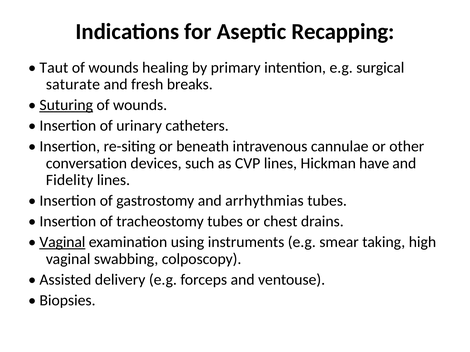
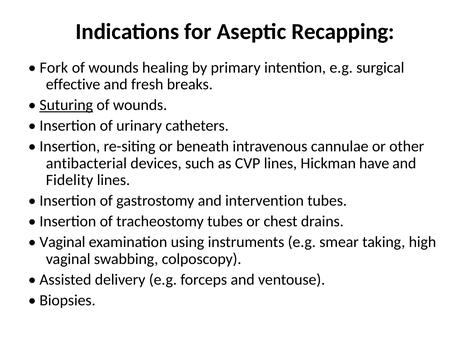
Taut: Taut -> Fork (54, 68)
saturate: saturate -> effective (73, 85)
conversation: conversation -> antibacterial (86, 164)
arrhythmias: arrhythmias -> intervention (265, 201)
Vaginal underline: present -> none (62, 242)
